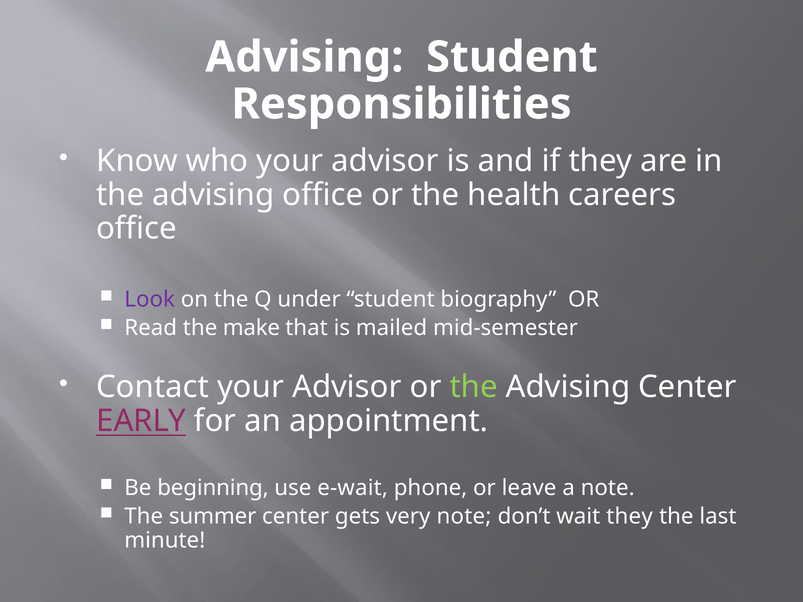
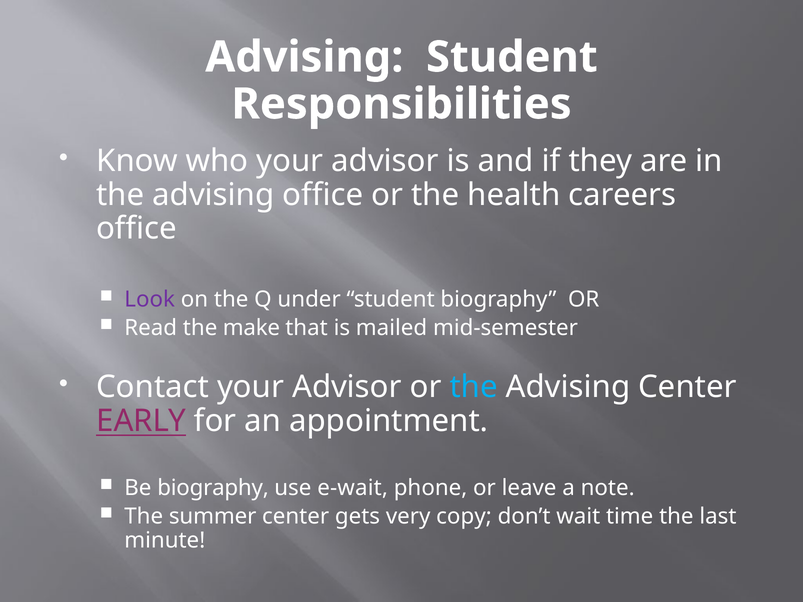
the colour: light green -> light blue (474, 387)
Be beginning: beginning -> biography (213, 488)
very note: note -> copy (464, 517)
wait they: they -> time (630, 517)
